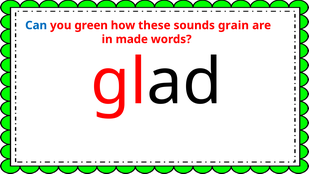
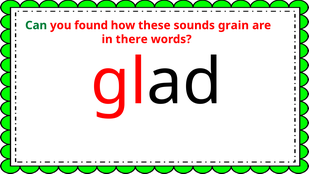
Can colour: blue -> green (36, 25)
green: green -> found (91, 25)
made: made -> there (132, 39)
